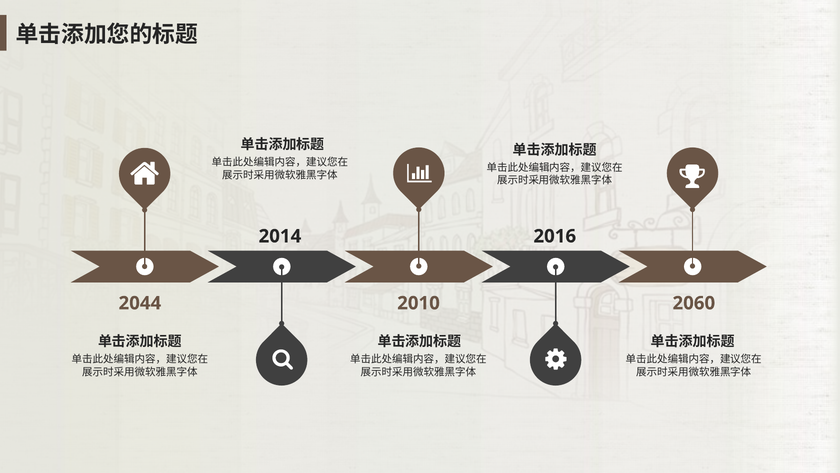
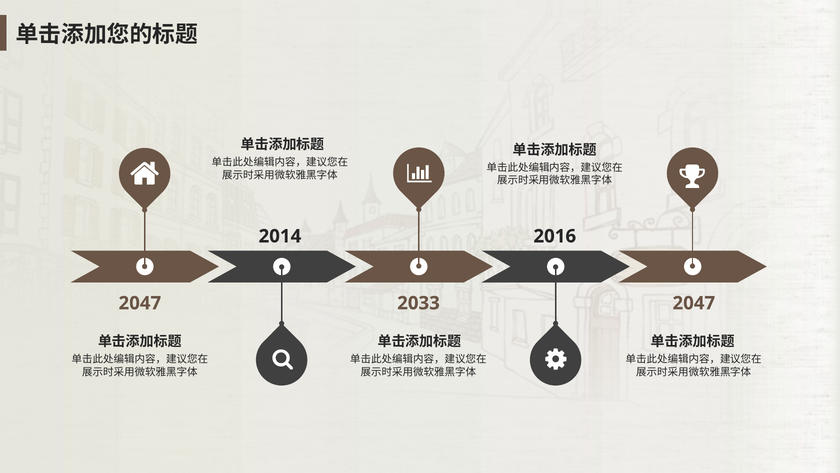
2044: 2044 -> 2047 (140, 303)
2010: 2010 -> 2033 (419, 303)
2060: 2060 -> 2047 (694, 303)
